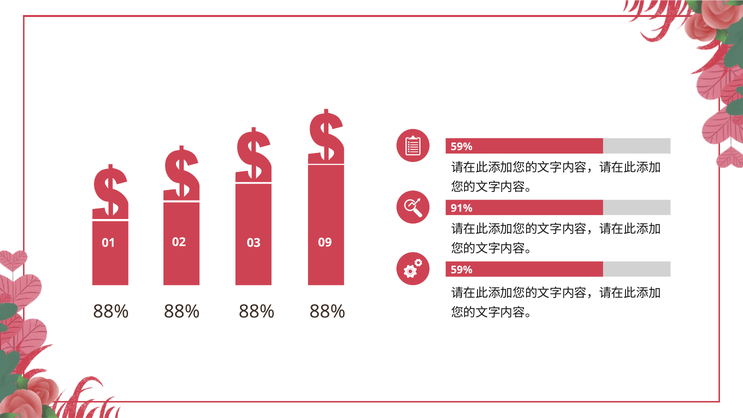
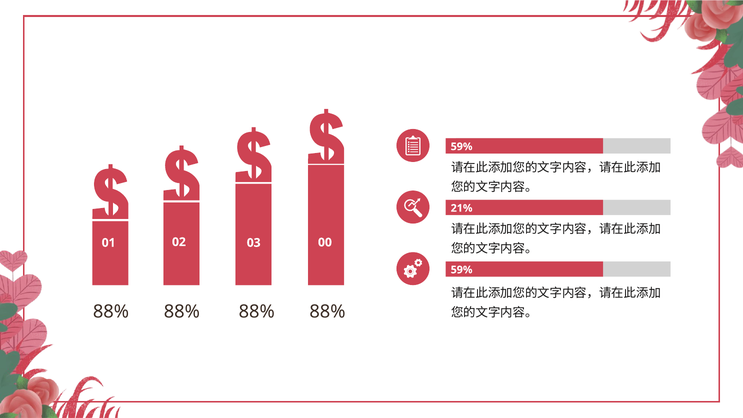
91%: 91% -> 21% (462, 208)
09: 09 -> 00 (325, 242)
